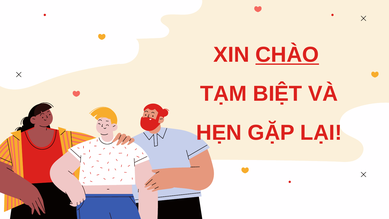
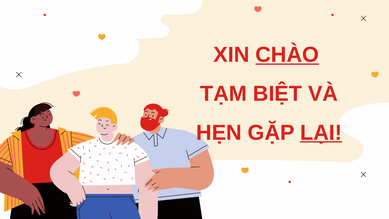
LẠI underline: none -> present (321, 133)
